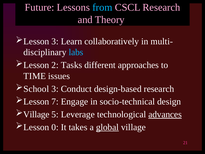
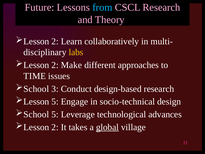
3: 3 -> 2 (55, 41)
labs colour: light blue -> yellow (76, 52)
Tasks: Tasks -> Make (71, 65)
Lesson 7: 7 -> 5 (55, 101)
Village: Village -> School (36, 114)
advances underline: present -> none (165, 114)
0: 0 -> 2 (55, 127)
